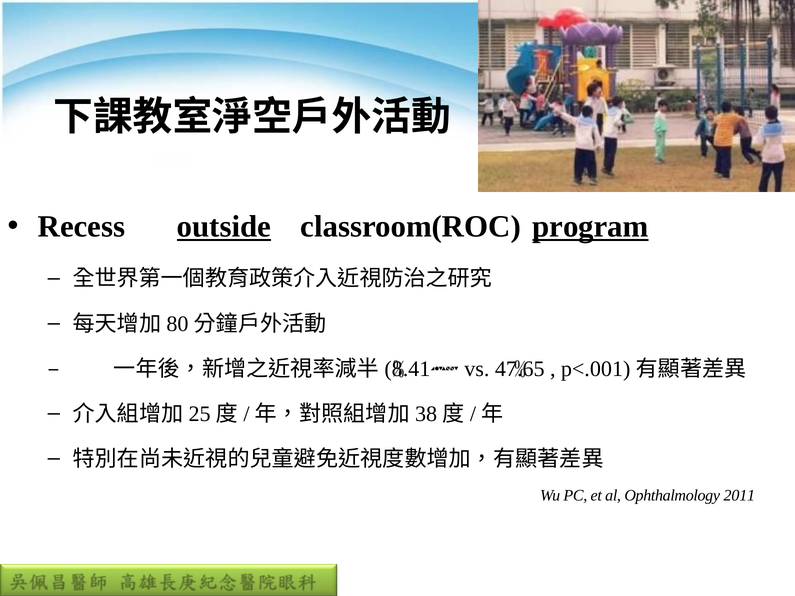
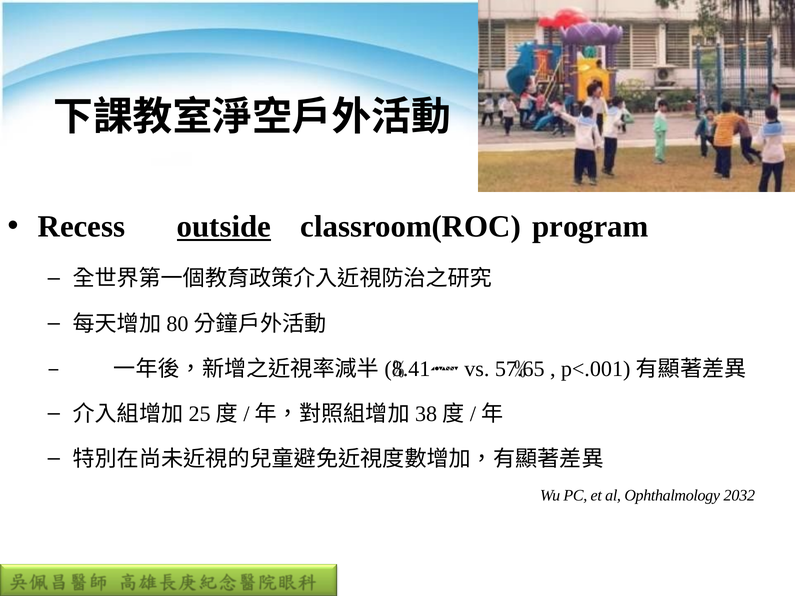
program underline: present -> none (590, 227)
47.65: 47.65 -> 57.65 (520, 369)
2011: 2011 -> 2032 (739, 496)
